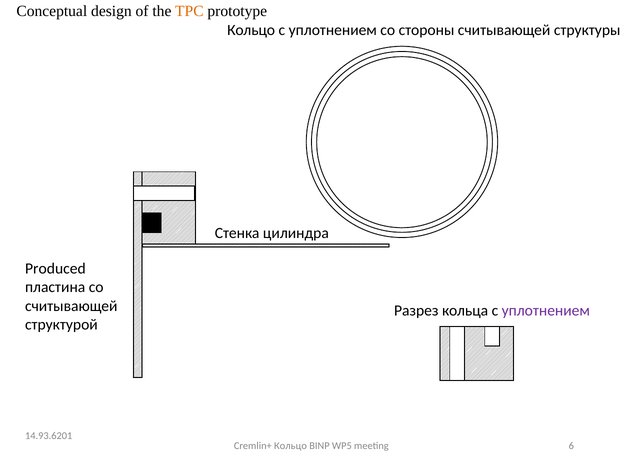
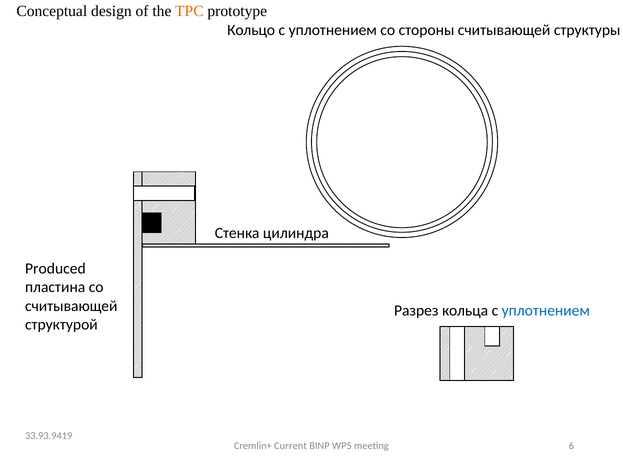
уплотнением colour: purple -> blue (546, 311)
14.93.6201: 14.93.6201 -> 33.93.9419 (49, 436)
Cremlin+ Кольцо: Кольцо -> Current (290, 446)
